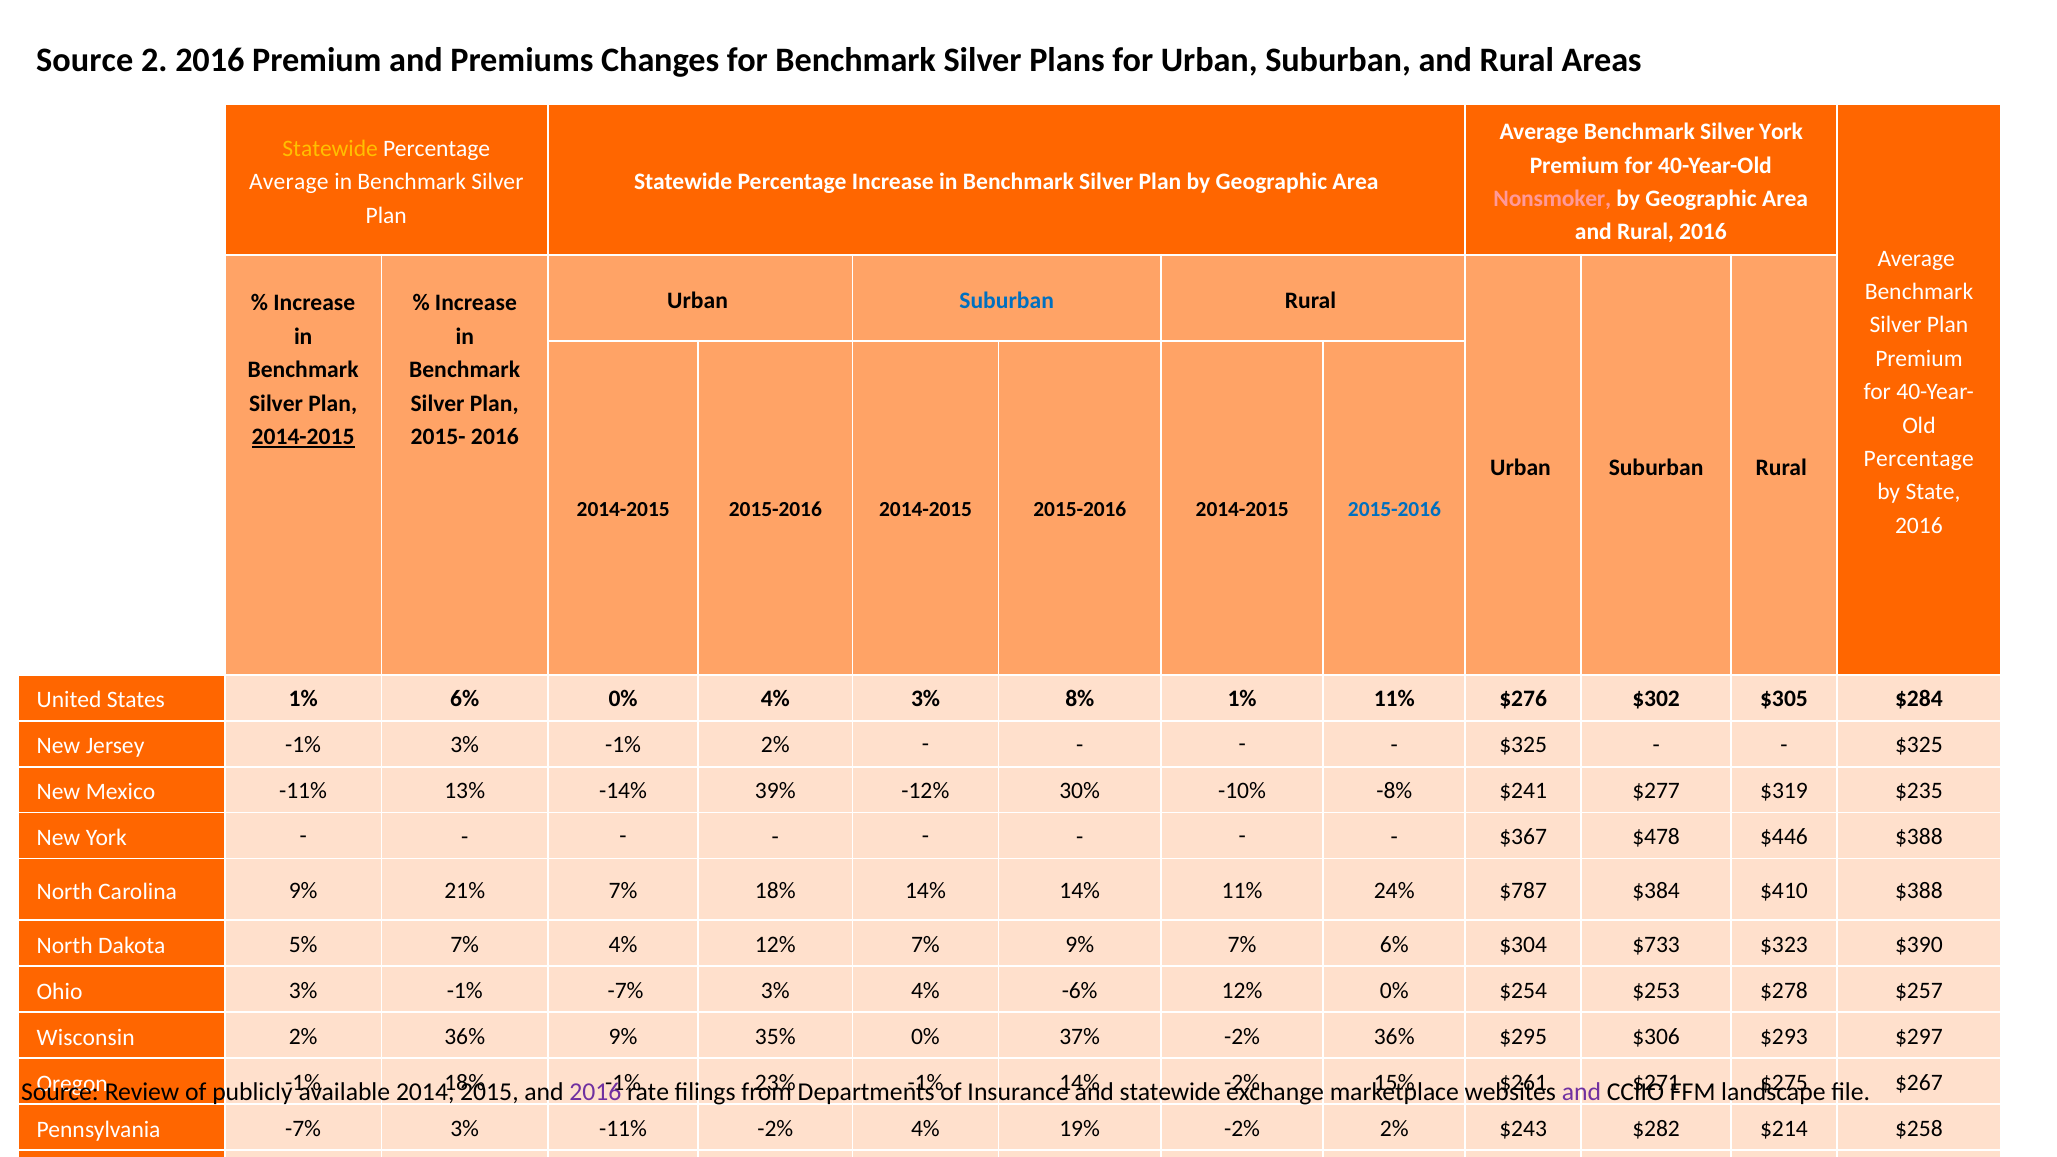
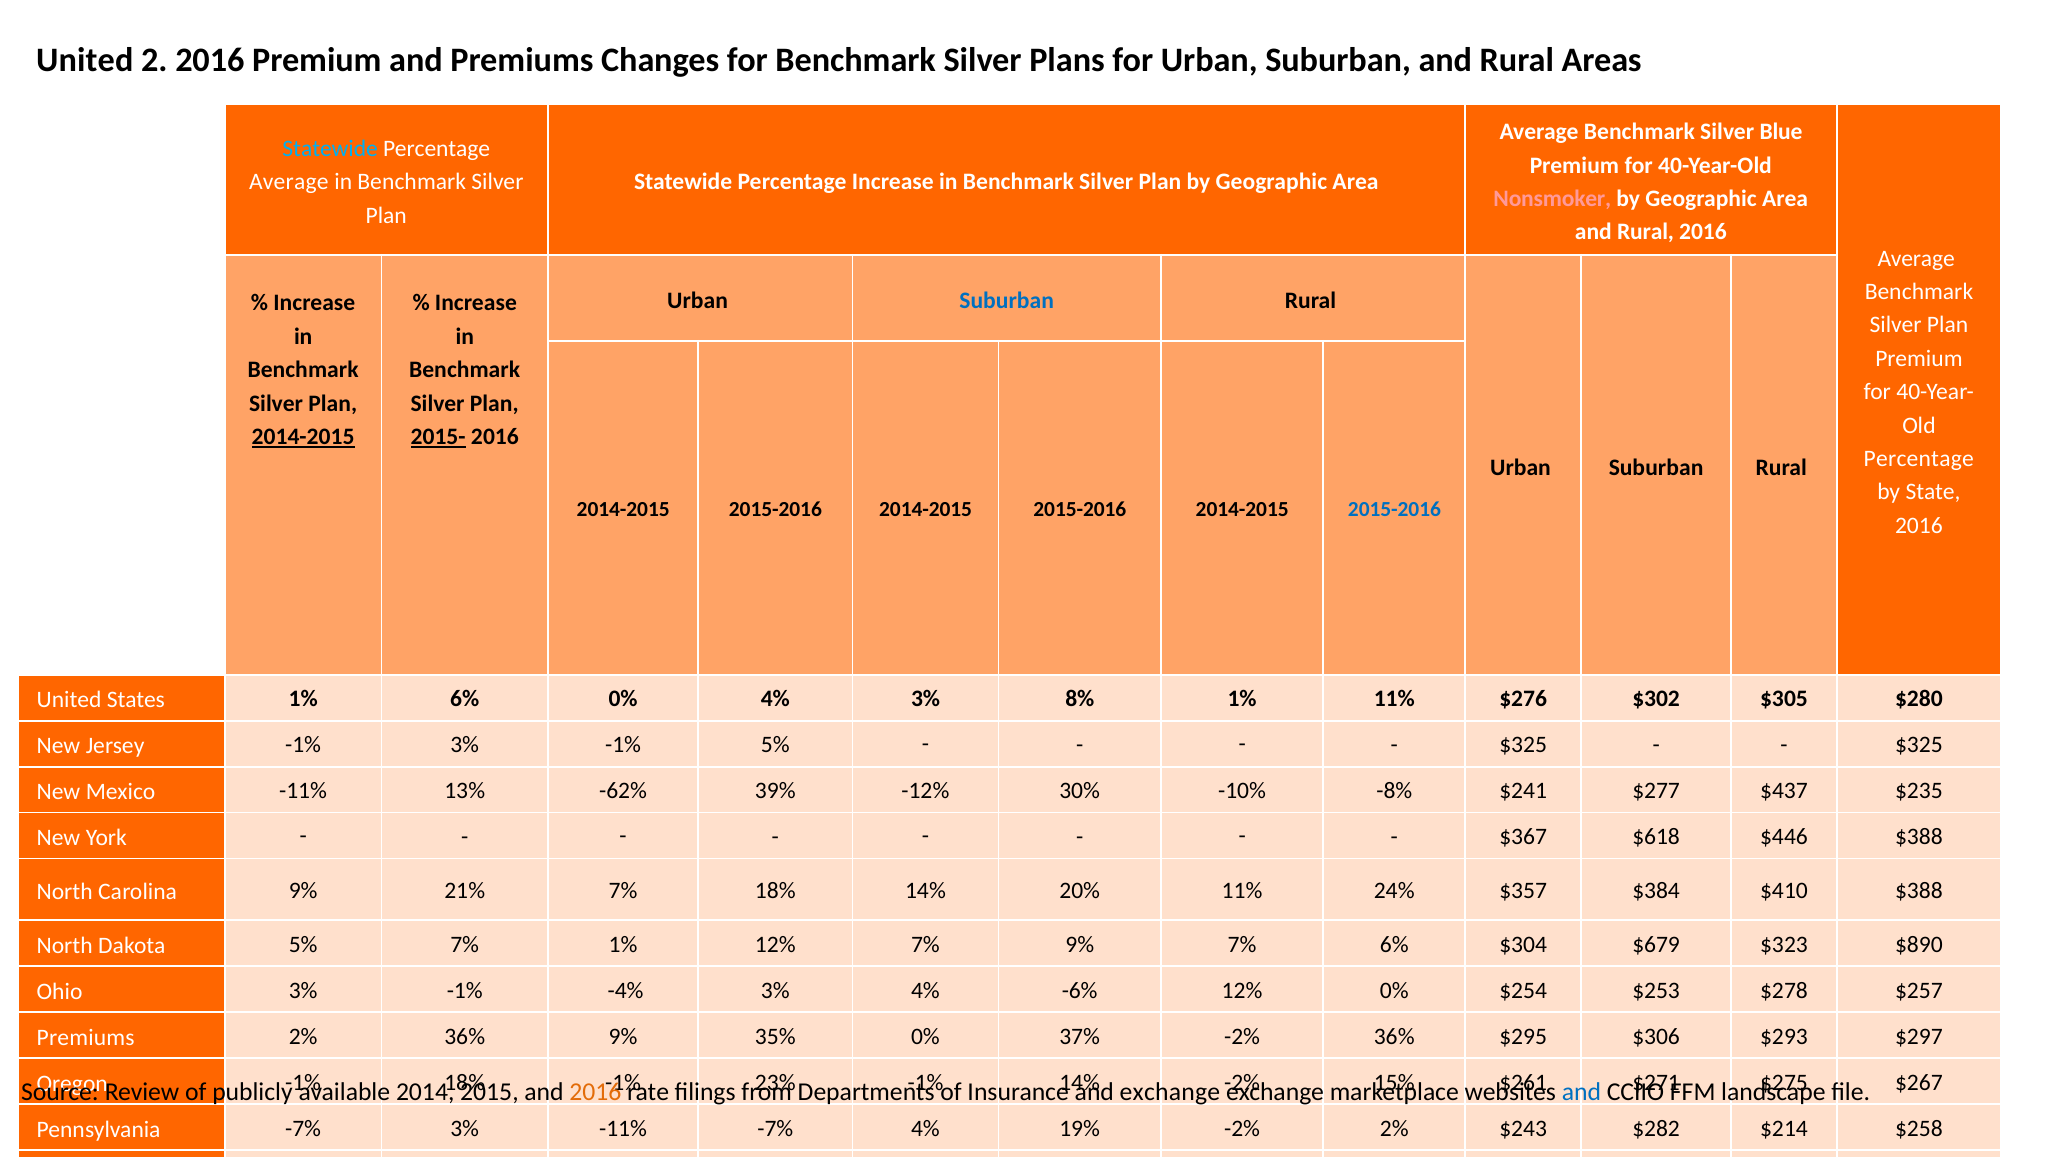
Source: Source -> United (85, 60)
Silver York: York -> Blue (1781, 132)
Statewide colour: yellow -> light blue (330, 149)
2015- underline: none -> present (438, 437)
$284: $284 -> $280 (1919, 699)
-1% 2%: 2% -> 5% (775, 745)
-14%: -14% -> -62% (623, 791)
$319: $319 -> $437 (1784, 791)
$478: $478 -> $618 (1656, 837)
14% 14%: 14% -> 20% (1080, 891)
$787: $787 -> $357 (1523, 891)
7% 4%: 4% -> 1% (623, 944)
$733: $733 -> $679 (1656, 944)
$390: $390 -> $890 (1919, 944)
-1% -7%: -7% -> -4% (626, 990)
Wisconsin: Wisconsin -> Premiums (86, 1037)
2016 colour: purple -> orange (595, 1092)
statewide: statewide -> exchange (1170, 1092)
and colour: purple -> blue (1581, 1092)
-11% -2%: -2% -> -7% (775, 1128)
